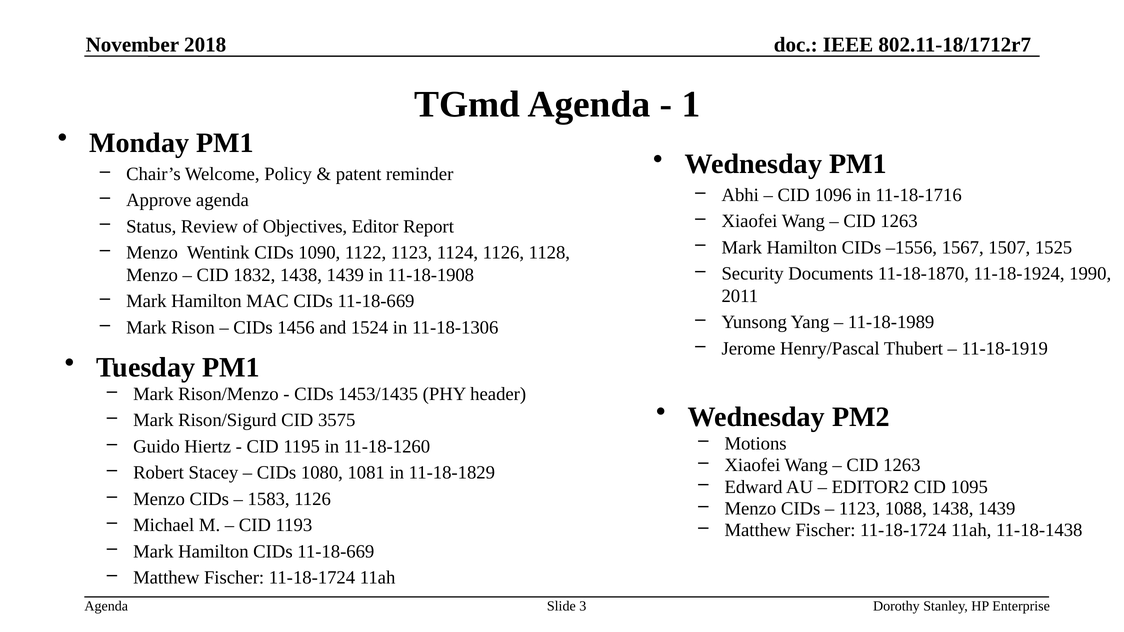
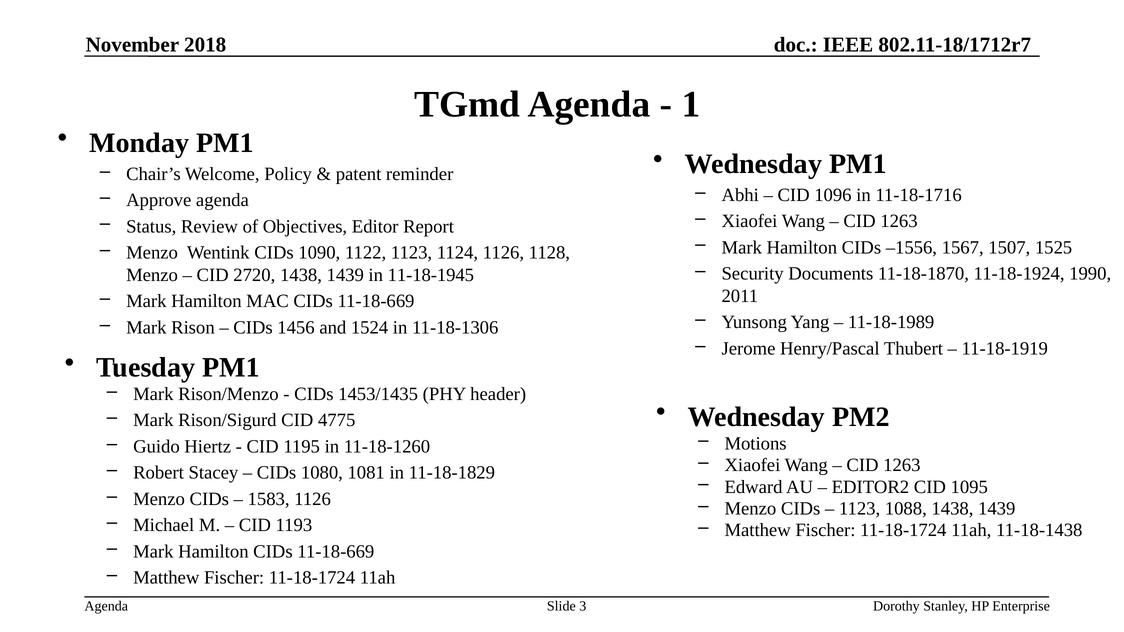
1832: 1832 -> 2720 (254, 275)
11-18-1908: 11-18-1908 -> 11-18-1945 (431, 275)
3575: 3575 -> 4775 (337, 420)
